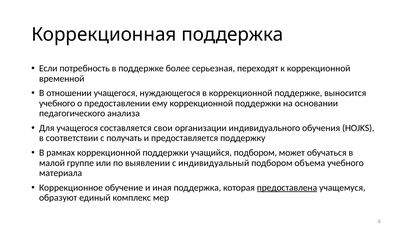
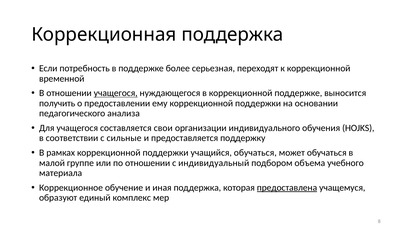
учащегося underline: none -> present (116, 93)
учебного: учебного -> получить (57, 103)
получать: получать -> сильные (124, 138)
учащийся подбором: подбором -> обучаться (255, 153)
по выявлении: выявлении -> отношении (148, 163)
